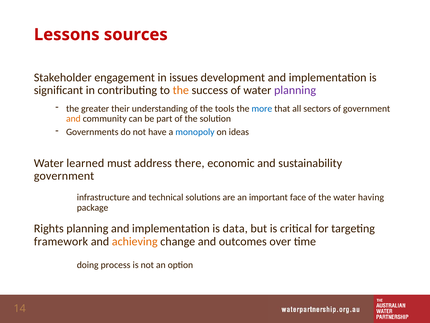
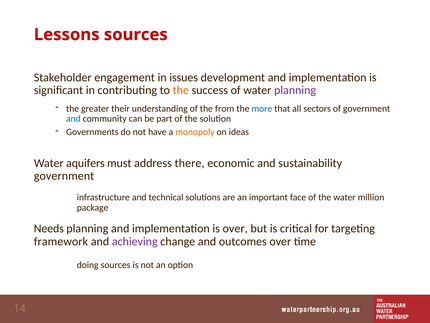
tools: tools -> from (225, 108)
and colour: orange -> blue (73, 119)
monopoly colour: blue -> orange (195, 132)
learned: learned -> aquifers (85, 163)
having: having -> million (371, 197)
Rights: Rights -> Needs (49, 228)
is data: data -> over (235, 228)
achieving colour: orange -> purple (135, 241)
doing process: process -> sources (116, 265)
